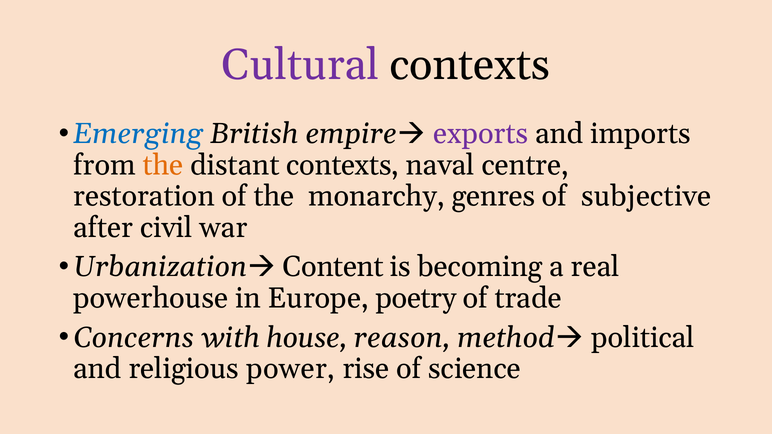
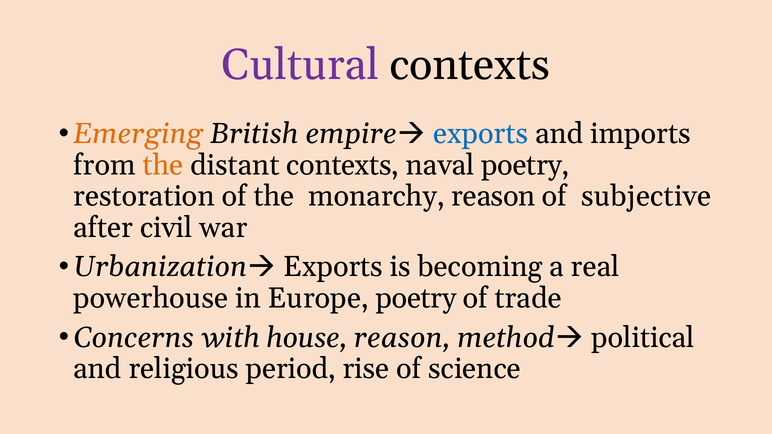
Emerging colour: blue -> orange (138, 134)
exports colour: purple -> blue (481, 134)
naval centre: centre -> poetry (525, 165)
monarchy genres: genres -> reason (493, 196)
Content: Content -> Exports (333, 267)
power: power -> period (291, 369)
